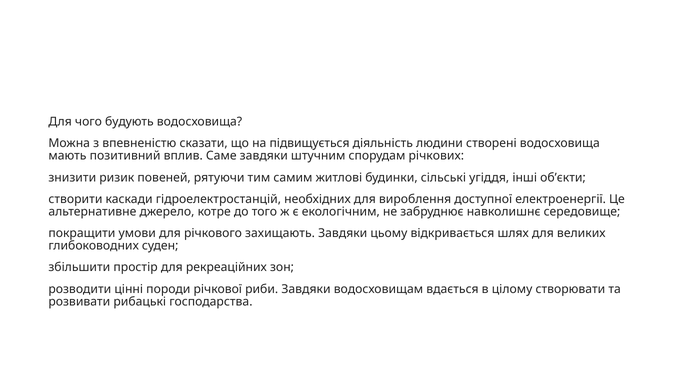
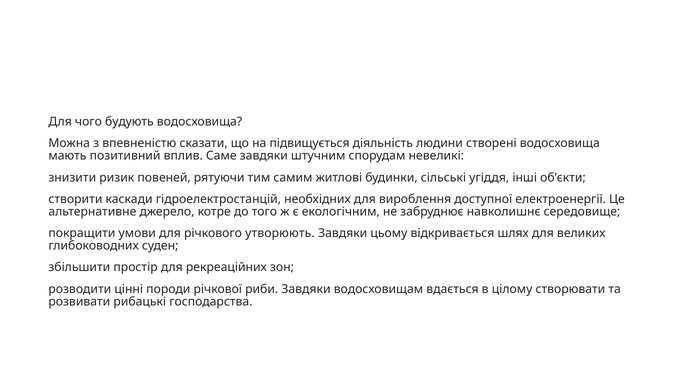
річкових: річкових -> невеликі (436, 156)
захищають: захищають -> утворюють (280, 234)
